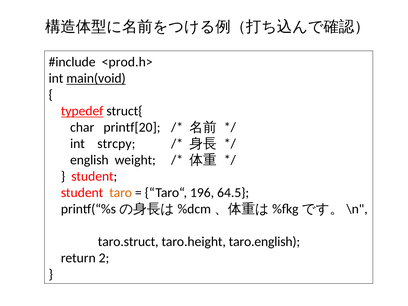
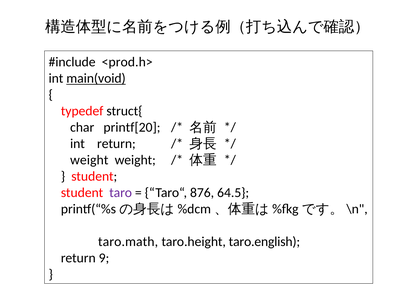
typedef underline: present -> none (82, 111)
int strcpy: strcpy -> return (116, 144)
english: english -> weight (89, 160)
taro colour: orange -> purple (121, 193)
196: 196 -> 876 (202, 193)
taro.struct: taro.struct -> taro.math (128, 242)
2: 2 -> 9 (104, 258)
